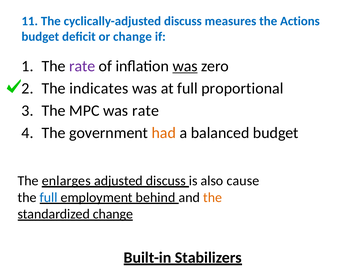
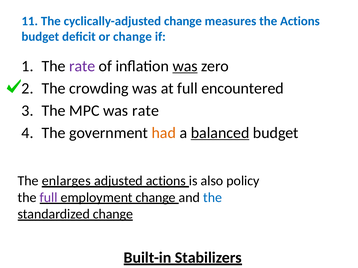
cyclically-adjusted discuss: discuss -> change (183, 21)
indicates: indicates -> crowding (99, 88)
proportional: proportional -> encountered (242, 88)
balanced underline: none -> present (220, 133)
adjusted discuss: discuss -> actions (166, 181)
cause: cause -> policy (243, 181)
full colour: blue -> purple (49, 198)
employment behind: behind -> change (156, 198)
the colour: orange -> blue (213, 198)
